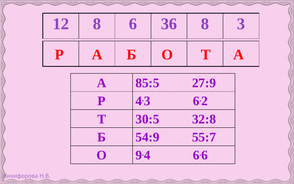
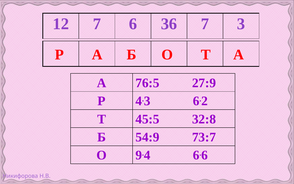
12 8: 8 -> 7 (97, 24)
36 8: 8 -> 7 (205, 24)
85:5: 85:5 -> 76:5 (147, 83)
30:5: 30:5 -> 45:5 (147, 119)
55:7: 55:7 -> 73:7 (204, 137)
